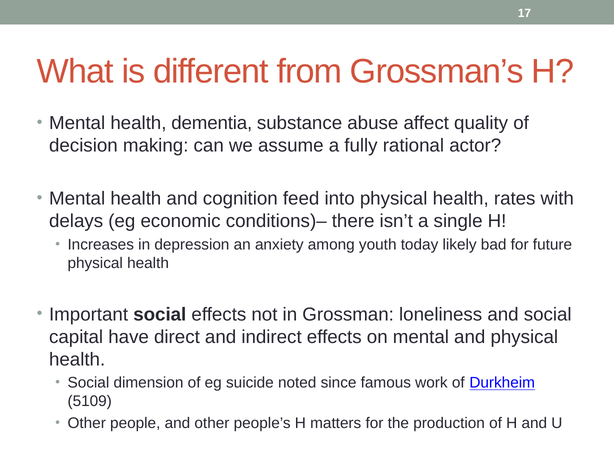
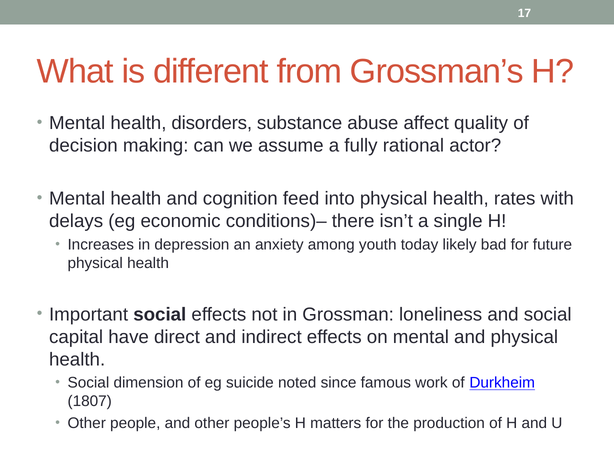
dementia: dementia -> disorders (212, 123)
5109: 5109 -> 1807 (90, 402)
